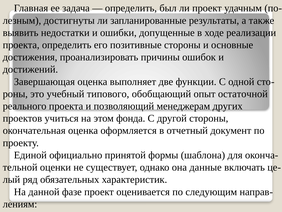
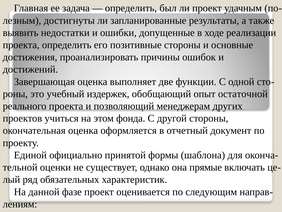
типового: типового -> издержек (108, 94)
данные: данные -> прямые (206, 167)
